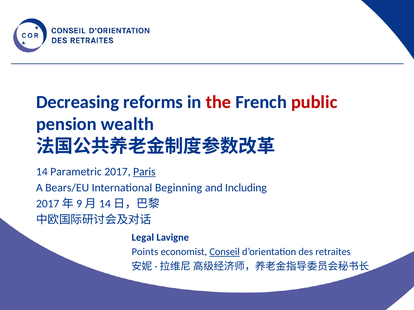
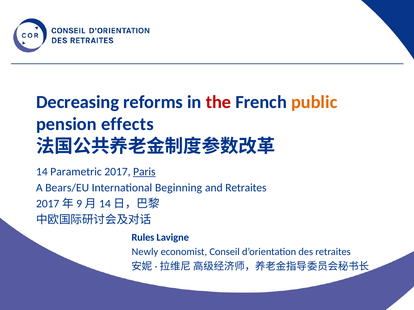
public colour: red -> orange (314, 102)
wealth: wealth -> effects (127, 124)
and Including: Including -> Retraites (246, 188)
Legal: Legal -> Rules (143, 238)
Points: Points -> Newly (145, 252)
Conseil underline: present -> none (225, 252)
